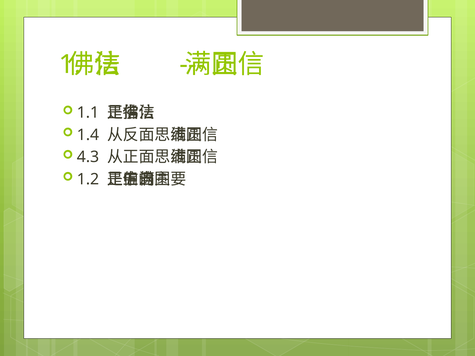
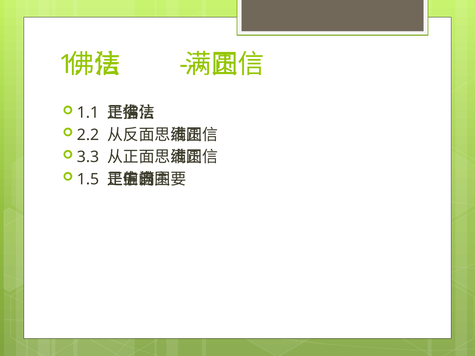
1.4: 1.4 -> 2.2 (88, 135)
4.3: 4.3 -> 3.3 (88, 157)
1.2: 1.2 -> 1.5 (88, 179)
